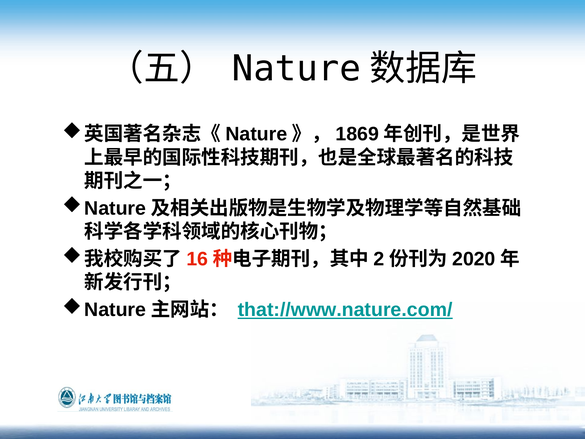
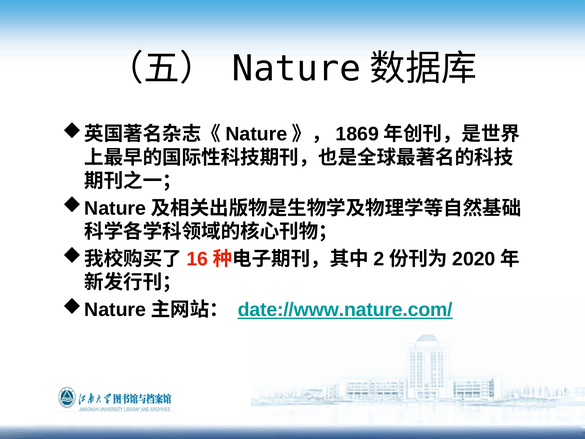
that://www.nature.com/: that://www.nature.com/ -> date://www.nature.com/ (345, 310)
